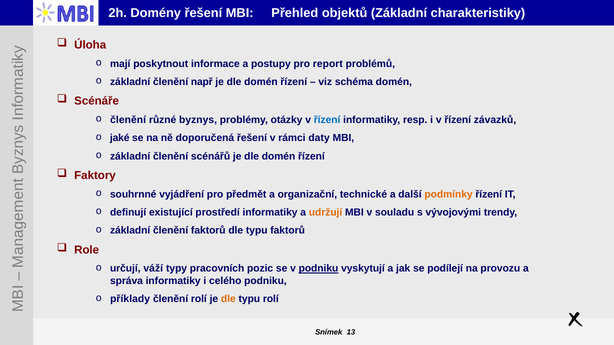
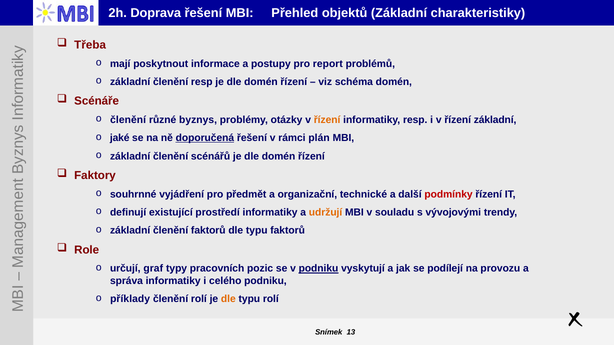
Domény: Domény -> Doprava (156, 13)
Úloha: Úloha -> Třeba (90, 45)
členění např: např -> resp (202, 82)
řízení colour: blue -> orange (327, 120)
řízení závazků: závazků -> základní (495, 120)
doporučená underline: none -> present (205, 138)
daty: daty -> plán (319, 138)
podmínky colour: orange -> red (449, 194)
váží: váží -> graf (153, 269)
